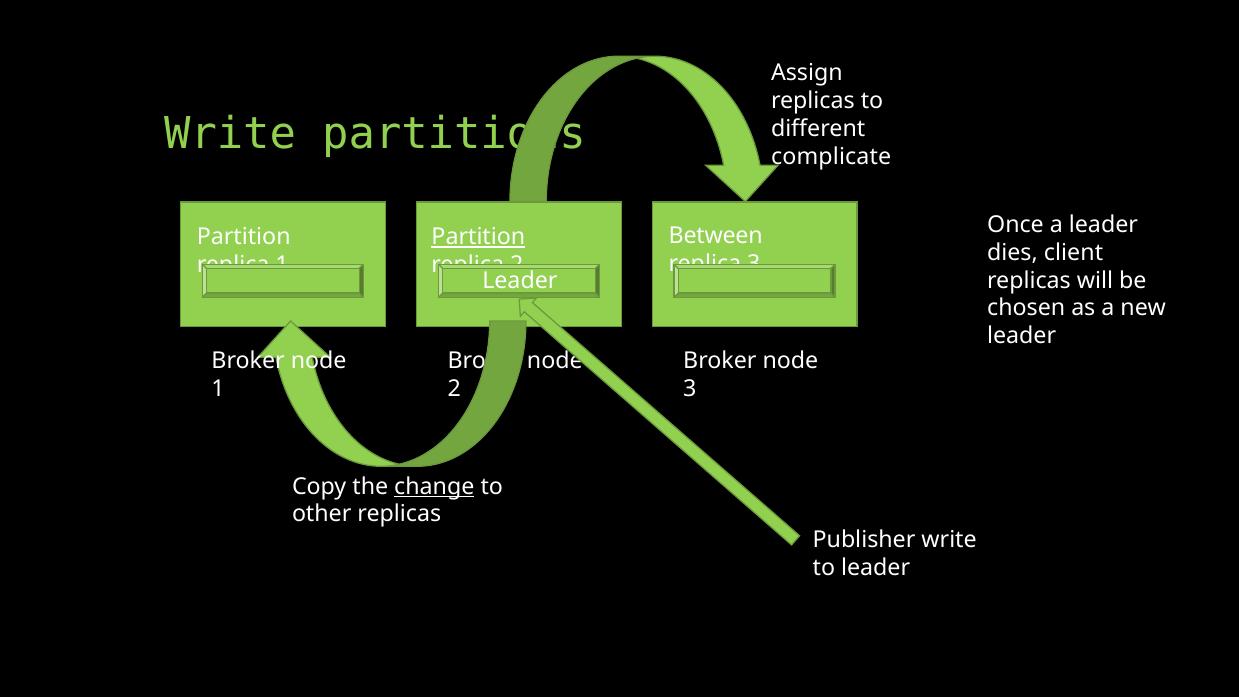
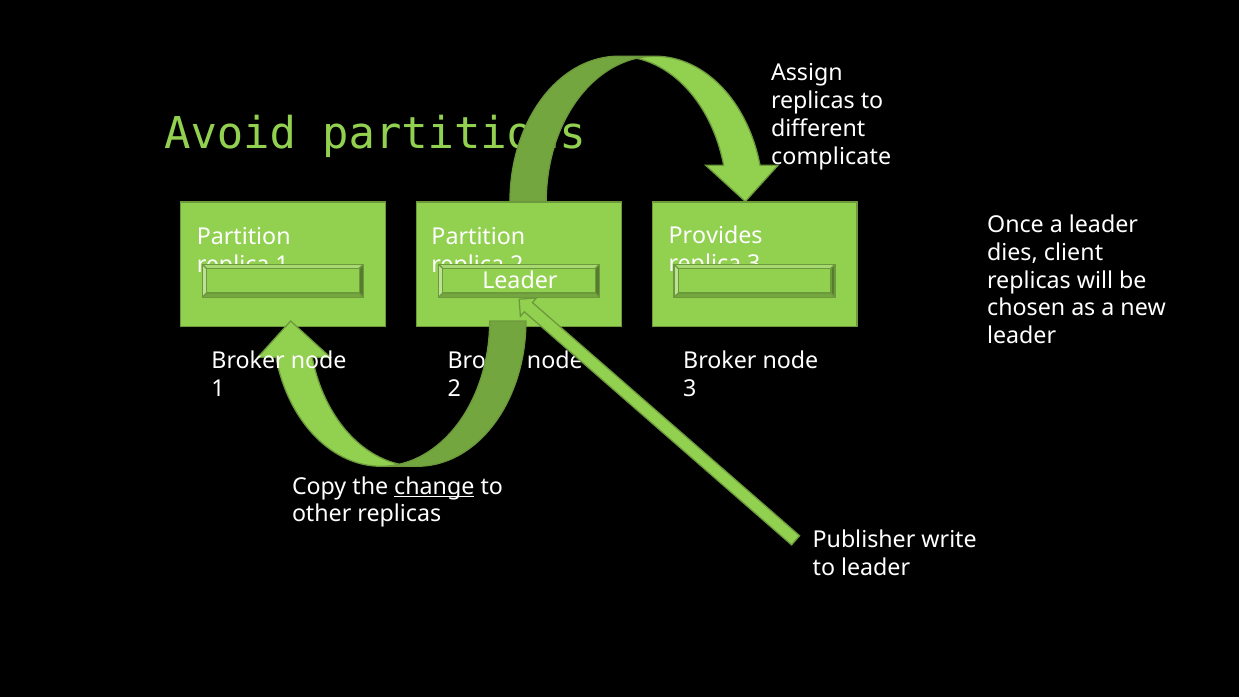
Write: Write -> Avoid (230, 134)
Between: Between -> Provides (716, 236)
Partition underline: present -> none (478, 237)
